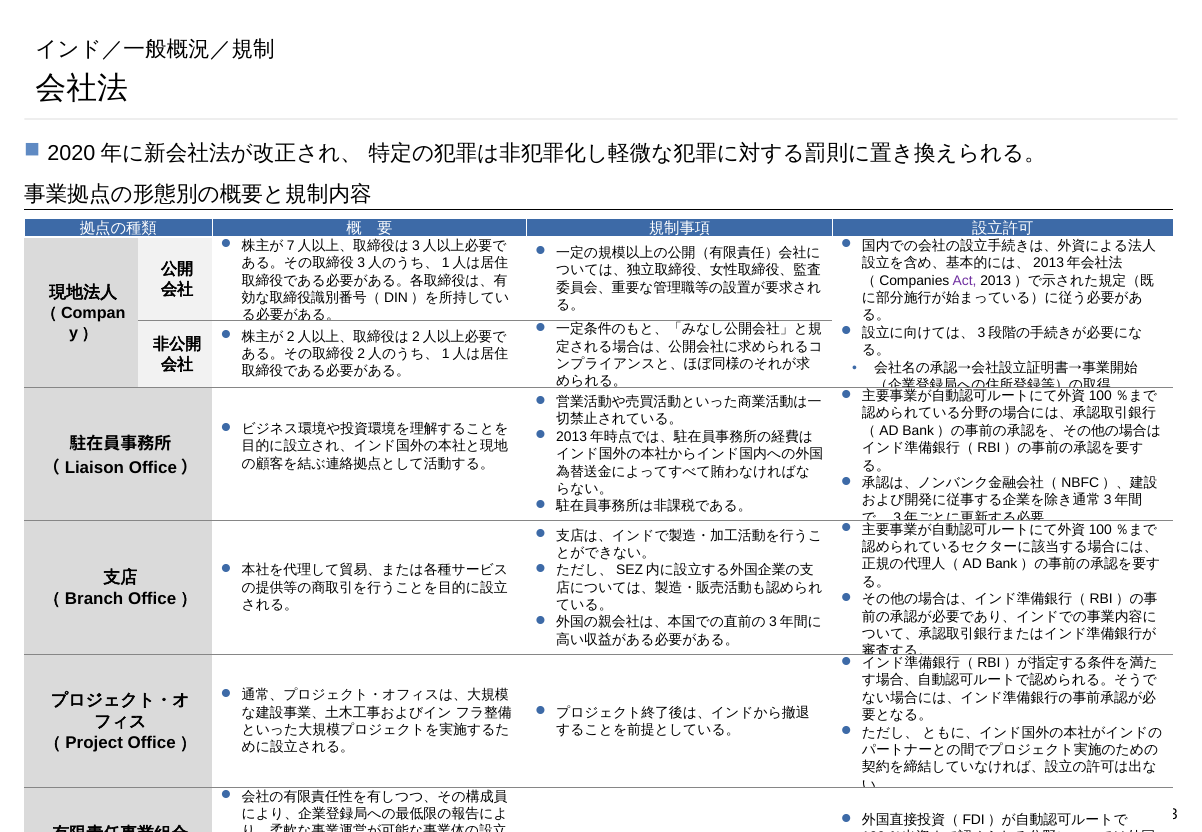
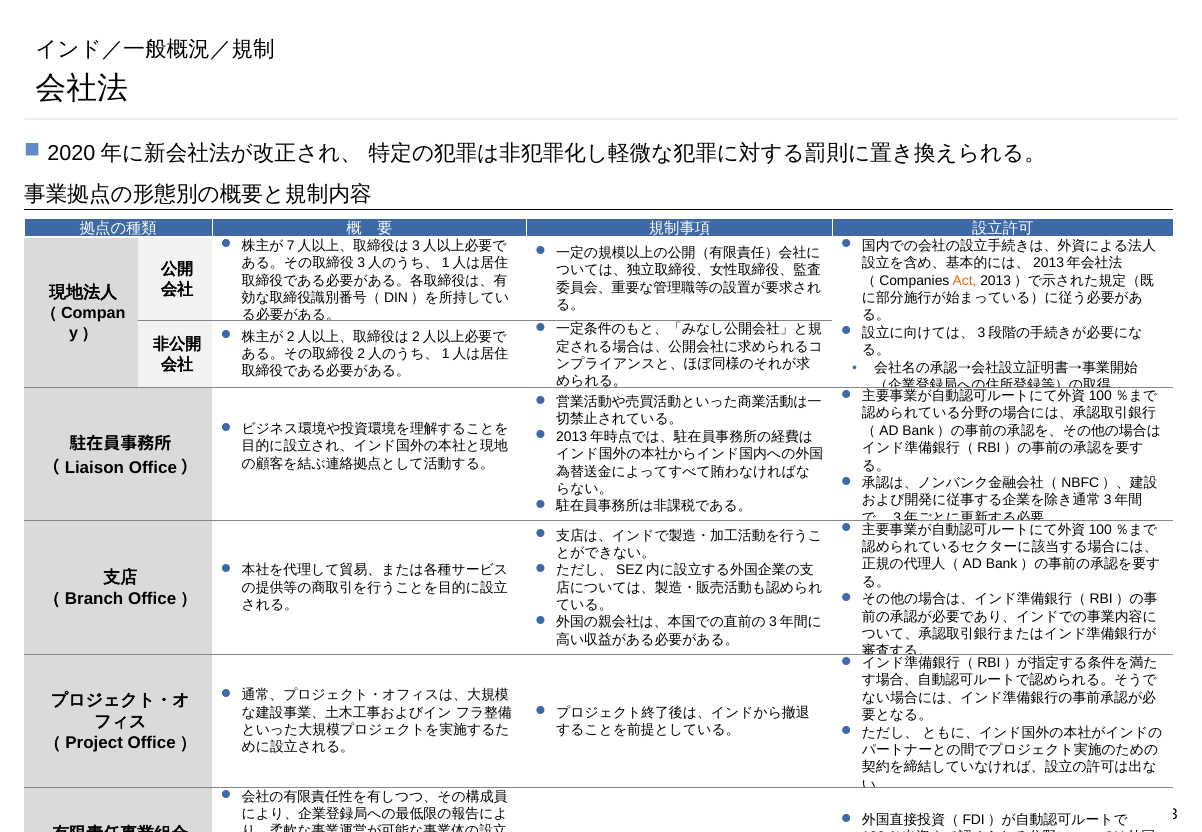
Act colour: purple -> orange (965, 281)
